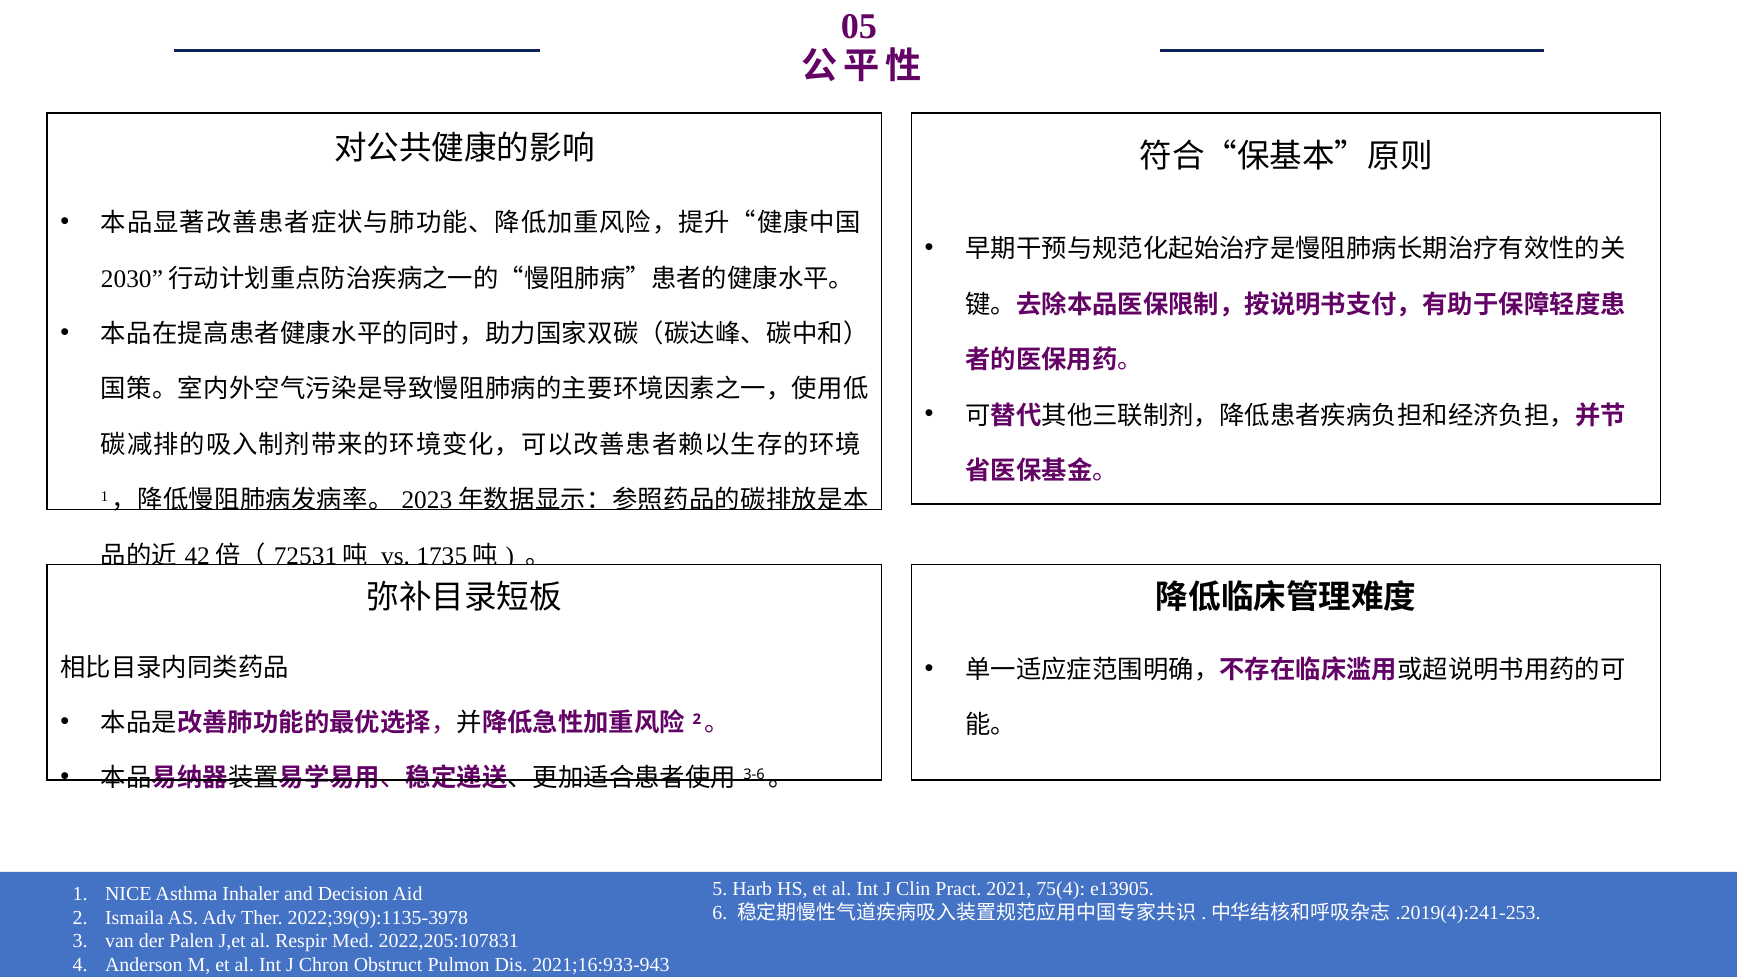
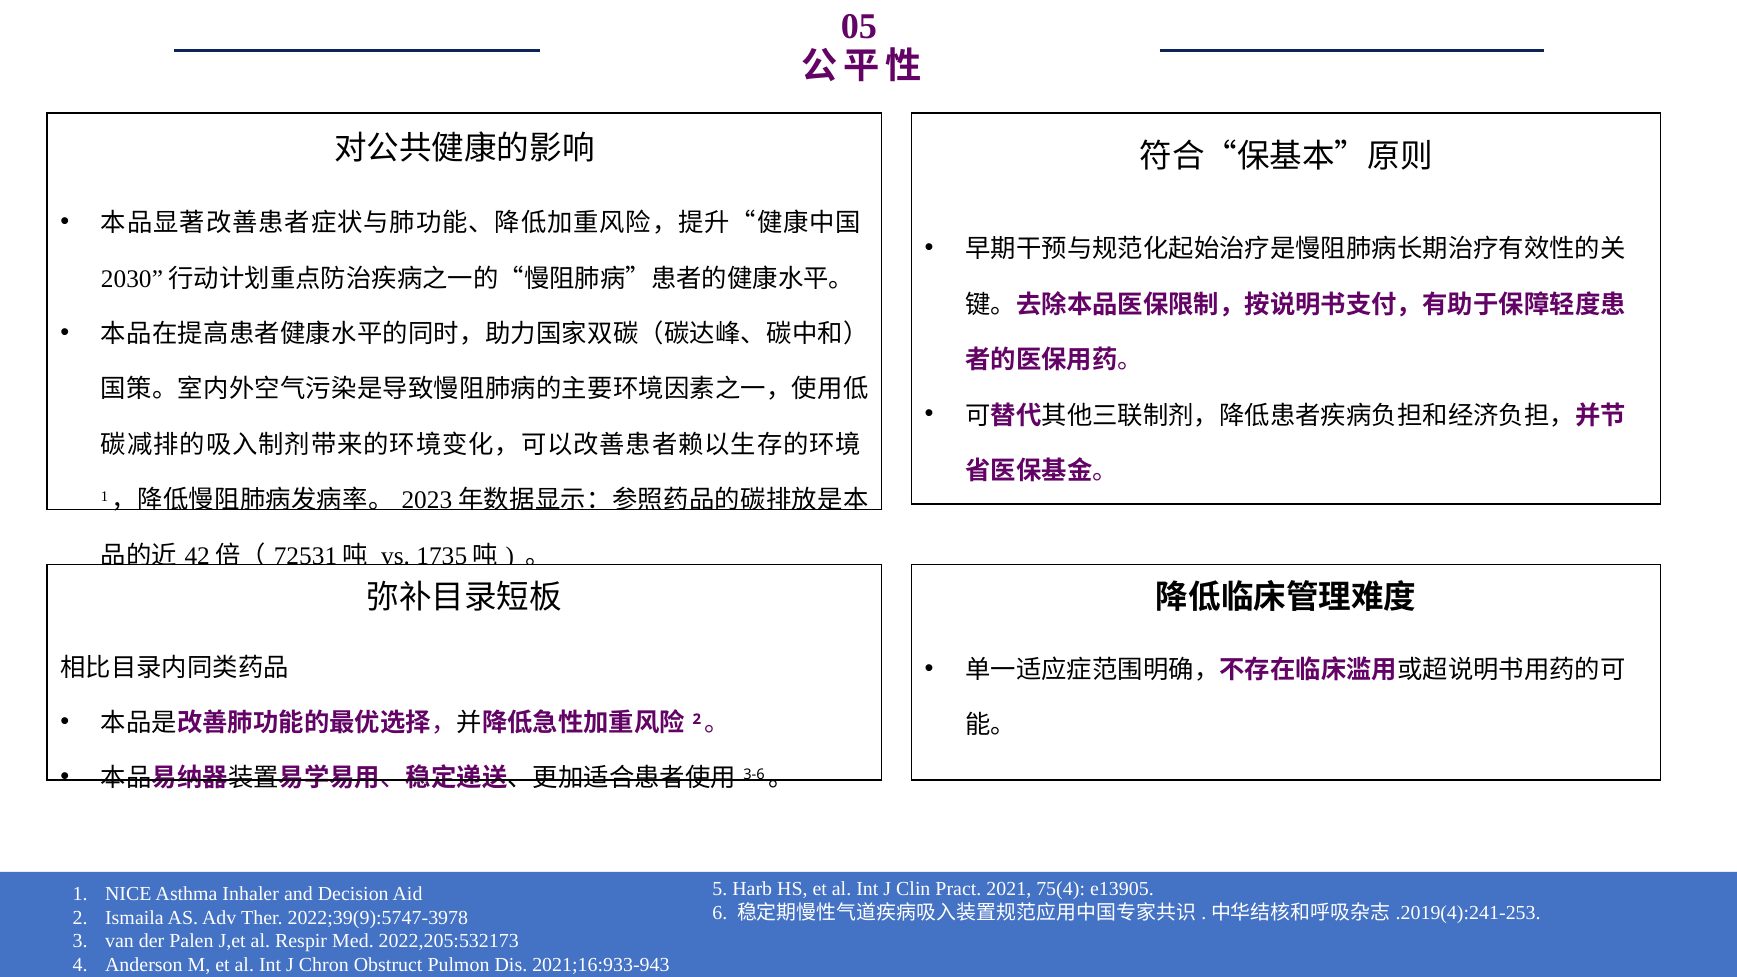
2022;39(9):1135-3978: 2022;39(9):1135-3978 -> 2022;39(9):5747-3978 (378, 918)
2022,205:107831: 2022,205:107831 -> 2022,205:532173 (449, 941)
